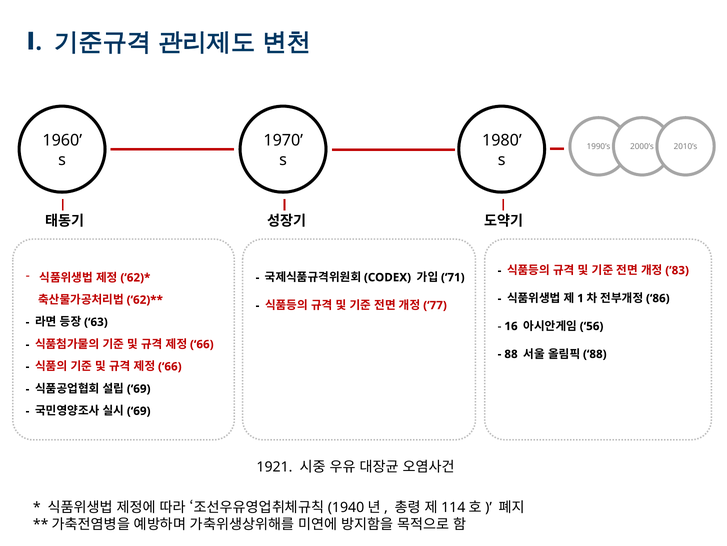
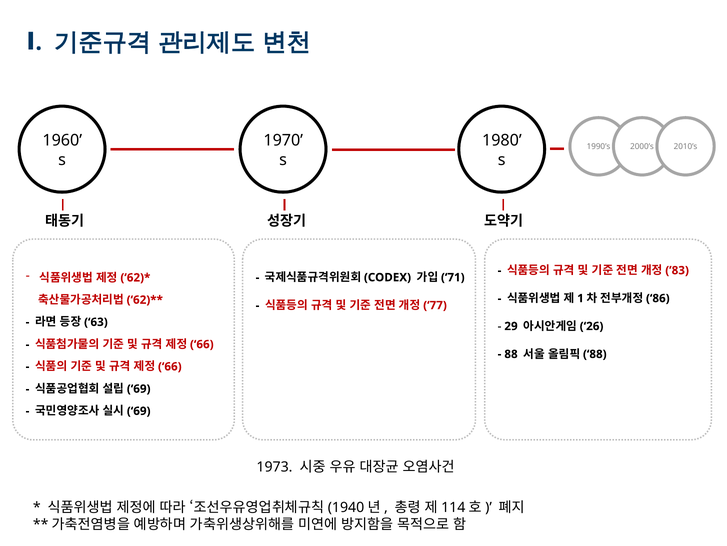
16: 16 -> 29 (511, 326)
56: 56 -> 26 (592, 326)
1921: 1921 -> 1973 (274, 467)
